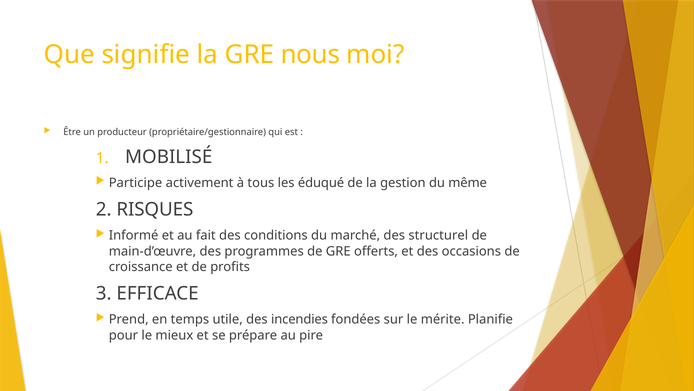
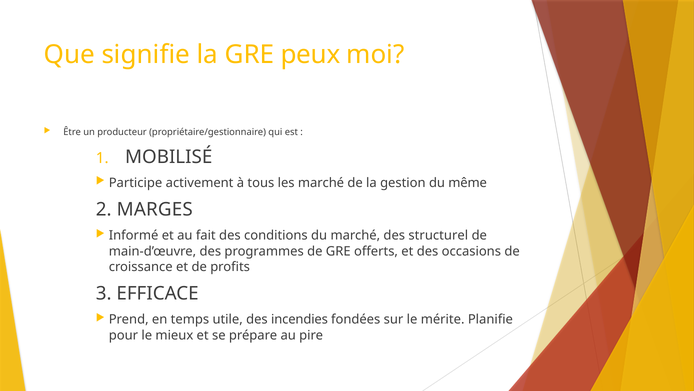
nous: nous -> peux (310, 55)
les éduqué: éduqué -> marché (321, 183)
RISQUES: RISQUES -> MARGES (155, 209)
